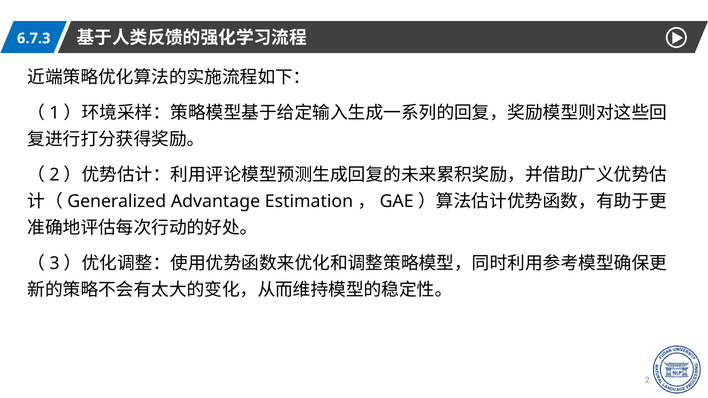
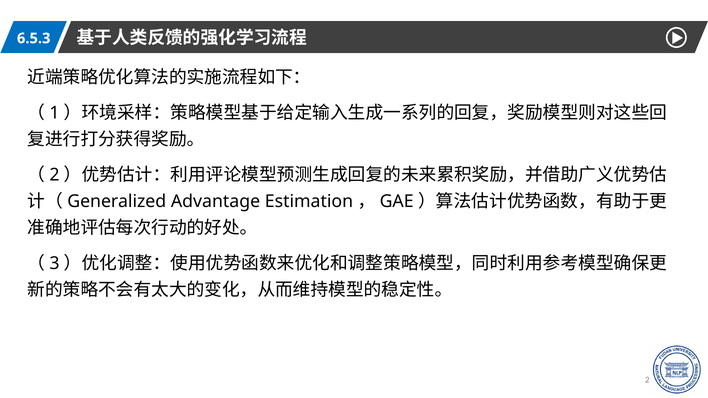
6.7.3: 6.7.3 -> 6.5.3 (34, 38)
